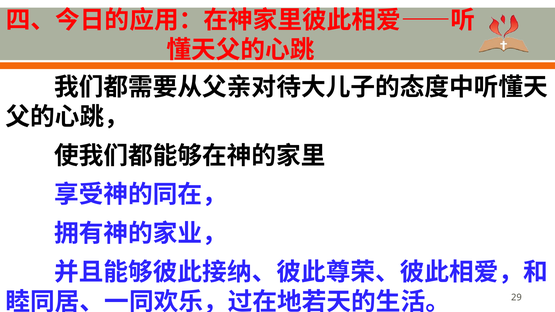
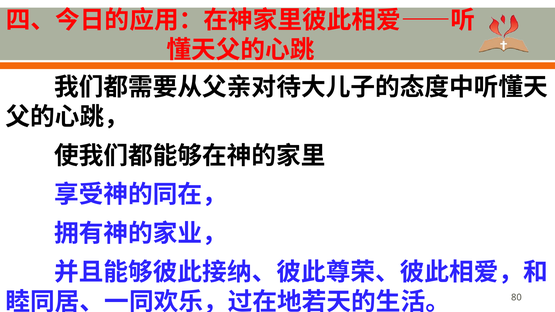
29: 29 -> 80 (516, 298)
